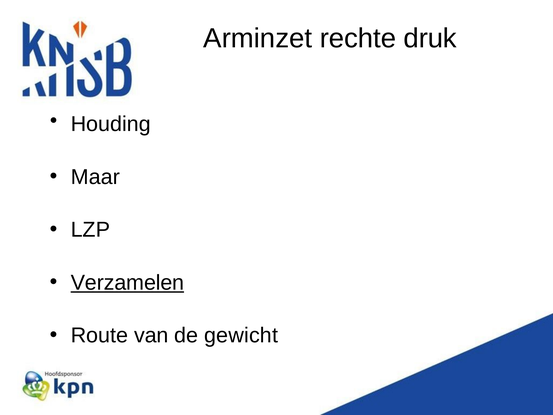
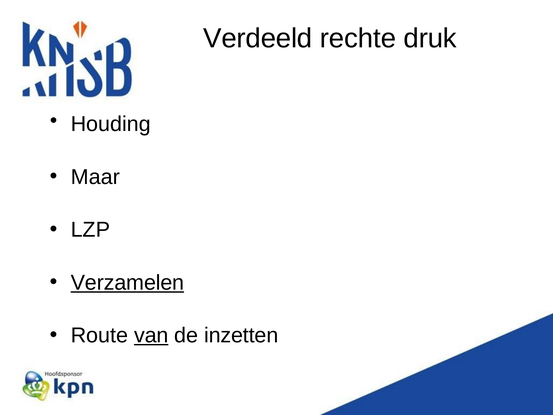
Arminzet: Arminzet -> Verdeeld (258, 38)
van underline: none -> present (151, 335)
gewicht: gewicht -> inzetten (241, 335)
